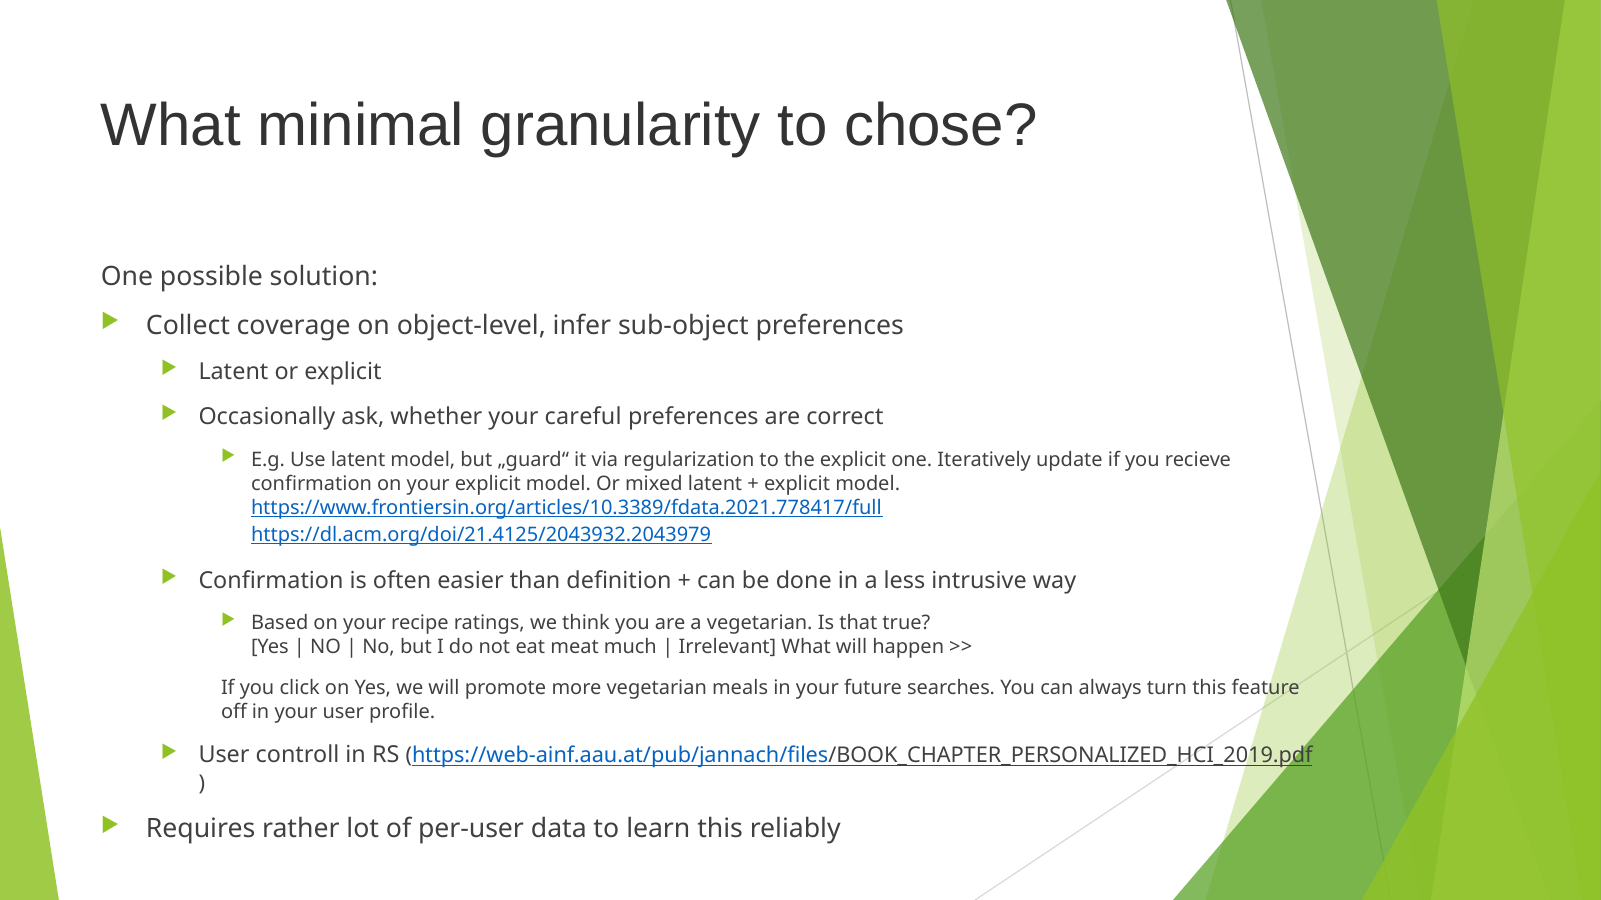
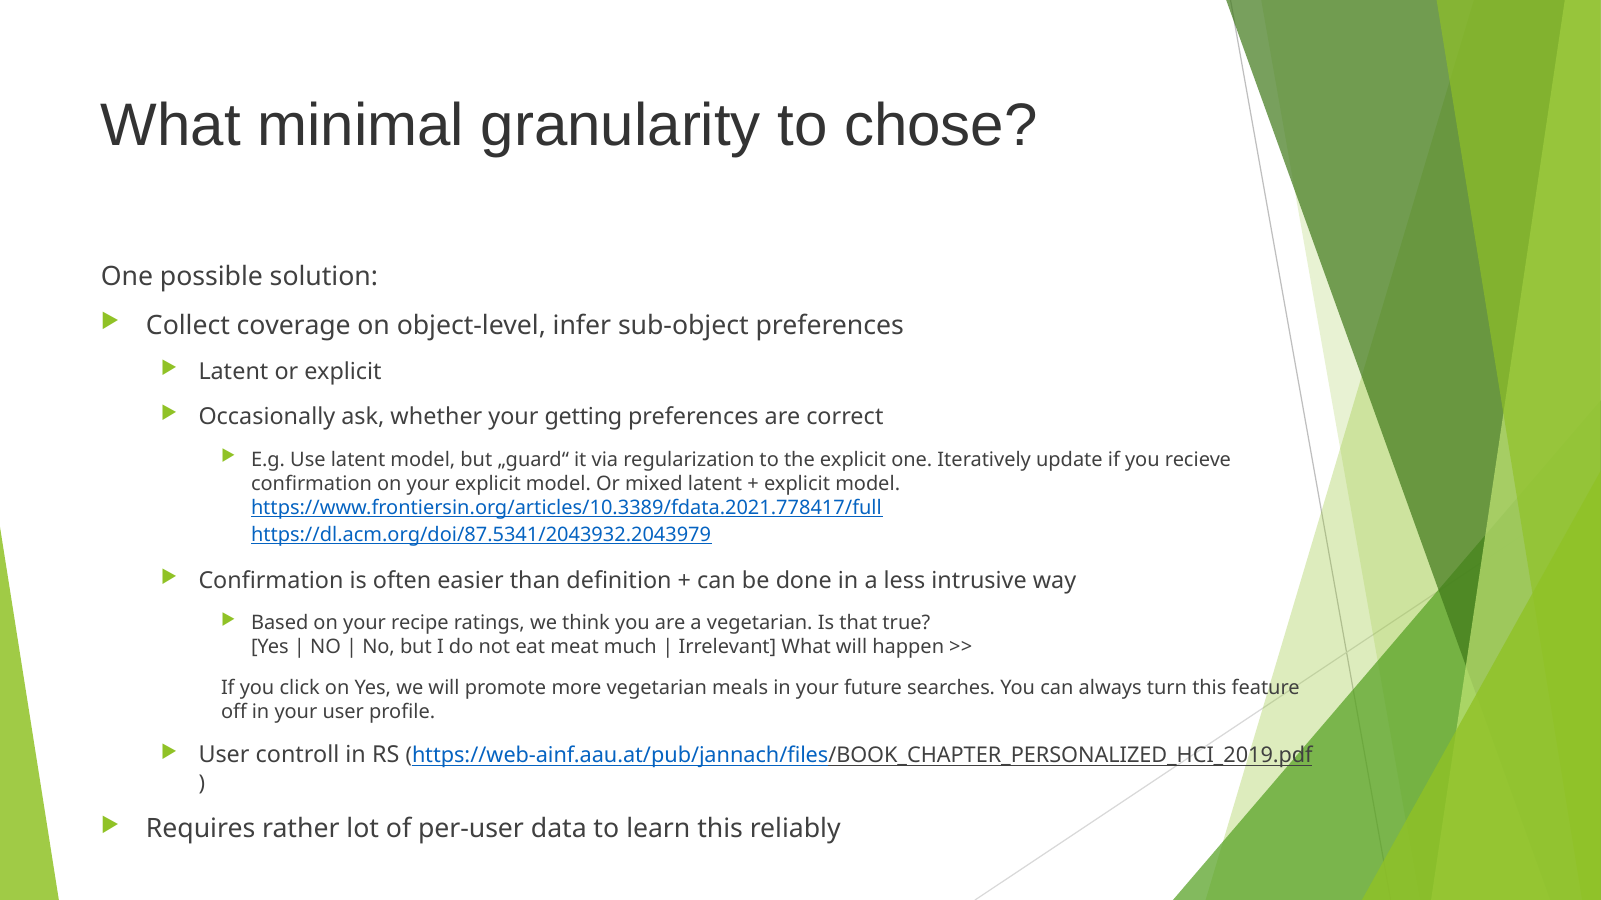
careful: careful -> getting (583, 417)
https://dl.acm.org/doi/21.4125/2043932.2043979: https://dl.acm.org/doi/21.4125/2043932.2043979 -> https://dl.acm.org/doi/87.5341/2043932.2043979 (481, 535)
